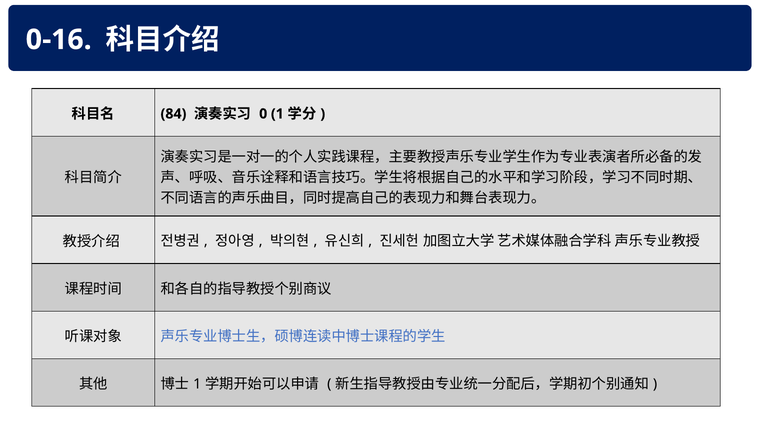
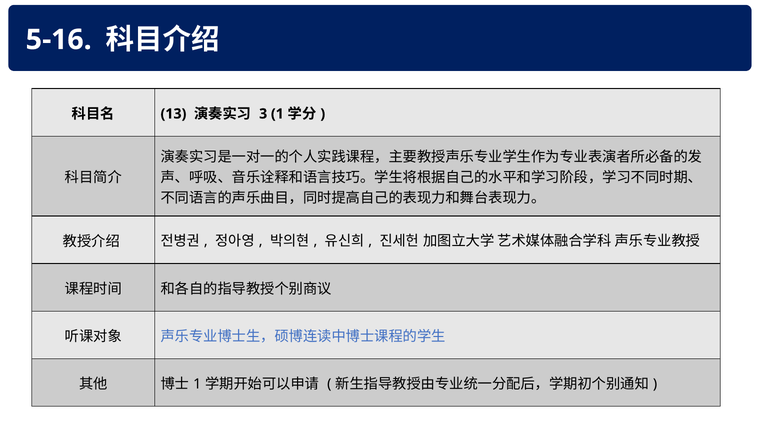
0-16: 0-16 -> 5-16 (59, 40)
84: 84 -> 13 (173, 114)
0: 0 -> 3 (263, 114)
